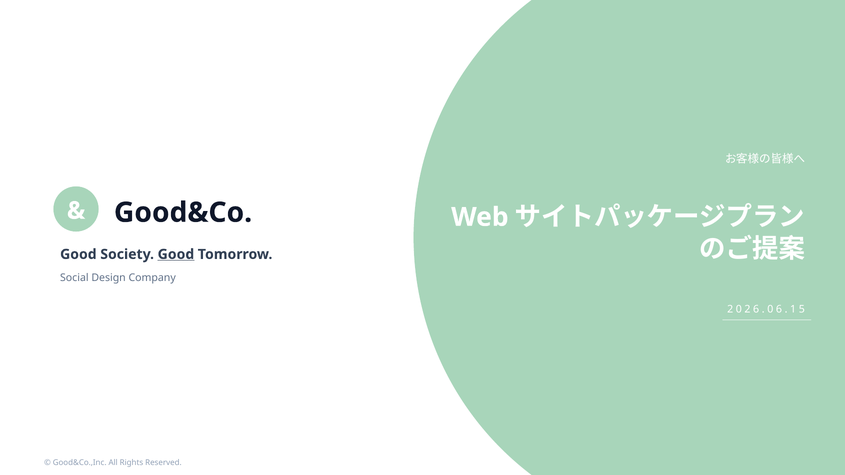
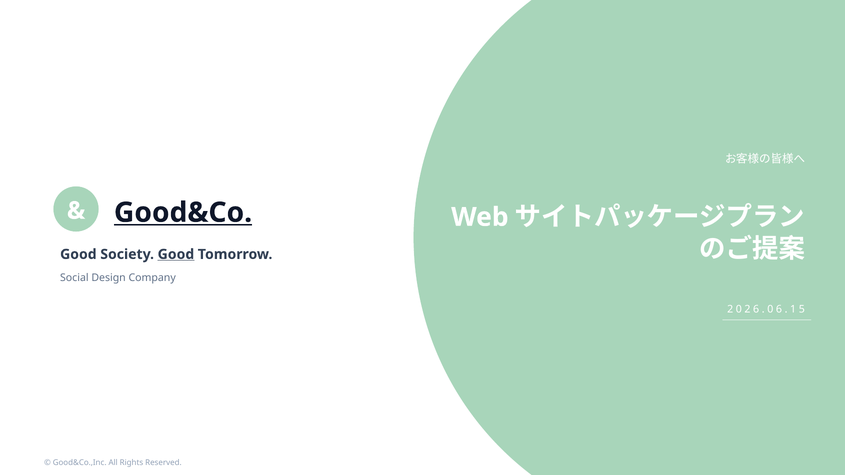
Good&Co underline: none -> present (183, 213)
